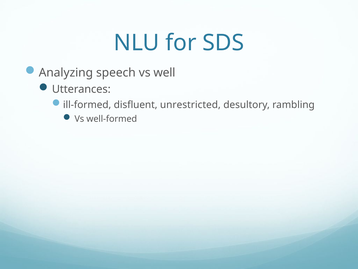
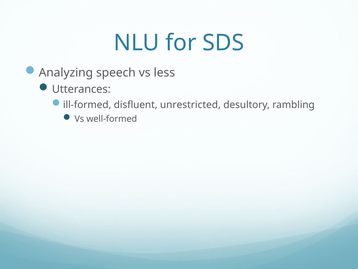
well: well -> less (164, 72)
